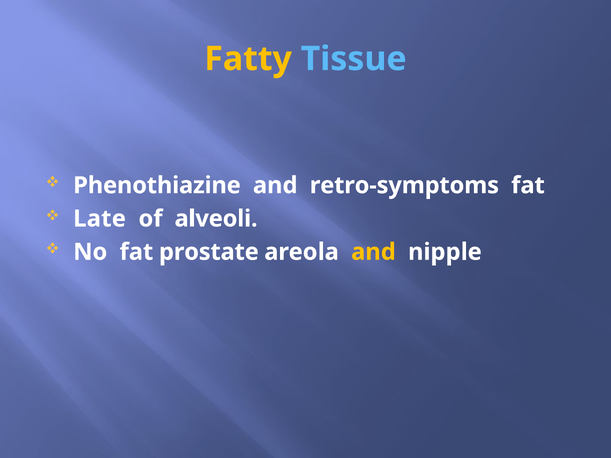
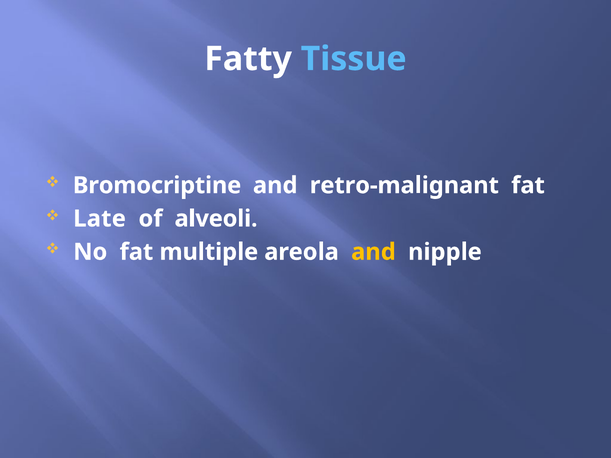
Fatty colour: yellow -> white (248, 59)
Phenothiazine: Phenothiazine -> Bromocriptine (157, 186)
retro-symptoms: retro-symptoms -> retro-malignant (404, 186)
prostate: prostate -> multiple (209, 252)
